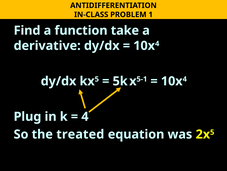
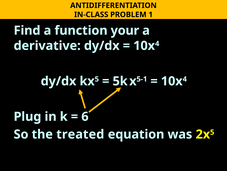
take: take -> your (125, 30)
4: 4 -> 6 (85, 116)
